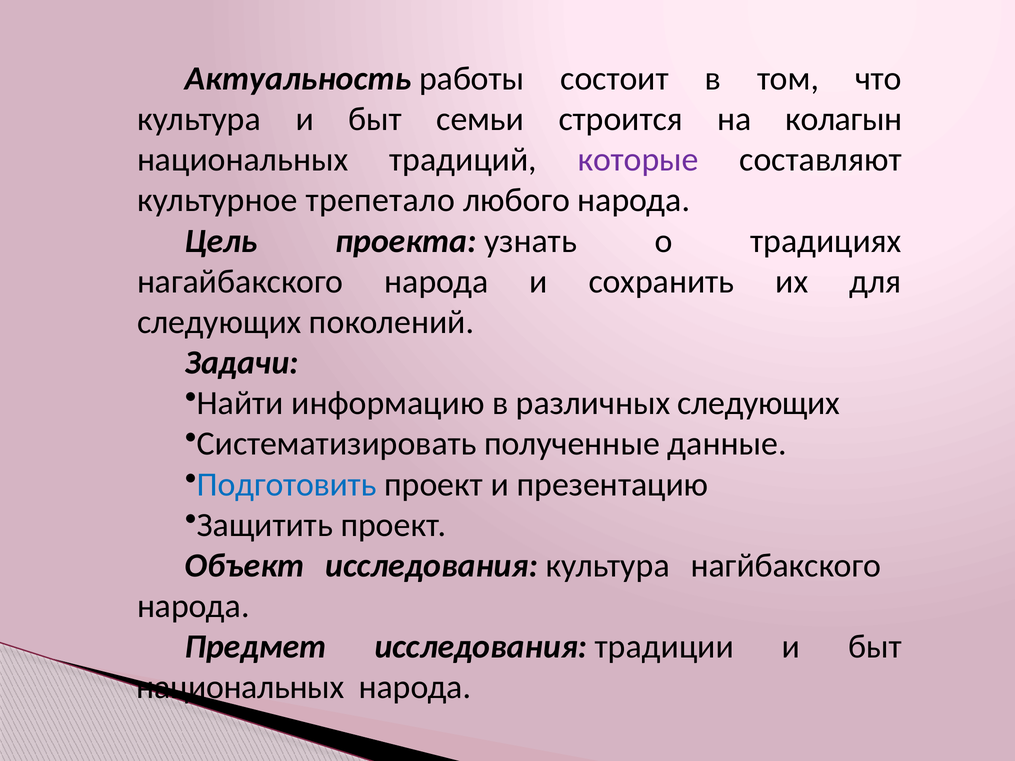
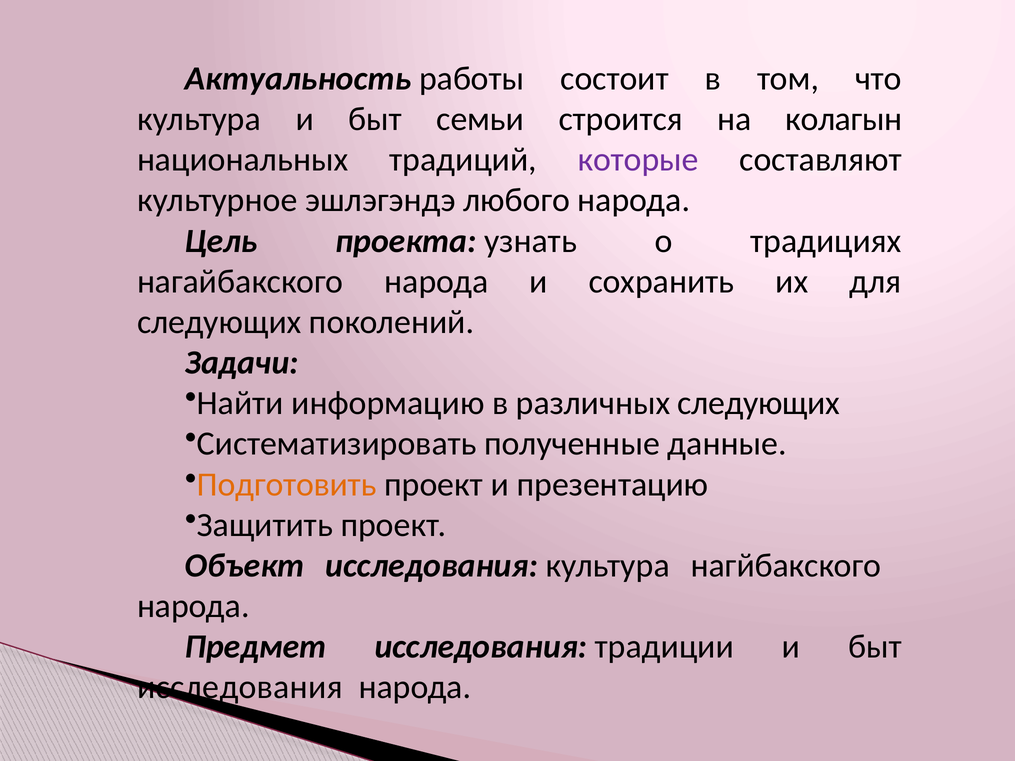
трепетало: трепетало -> эшлэгэндэ (380, 200)
Подготовить colour: blue -> orange (287, 485)
национальных: национальных -> исследования (240, 688)
